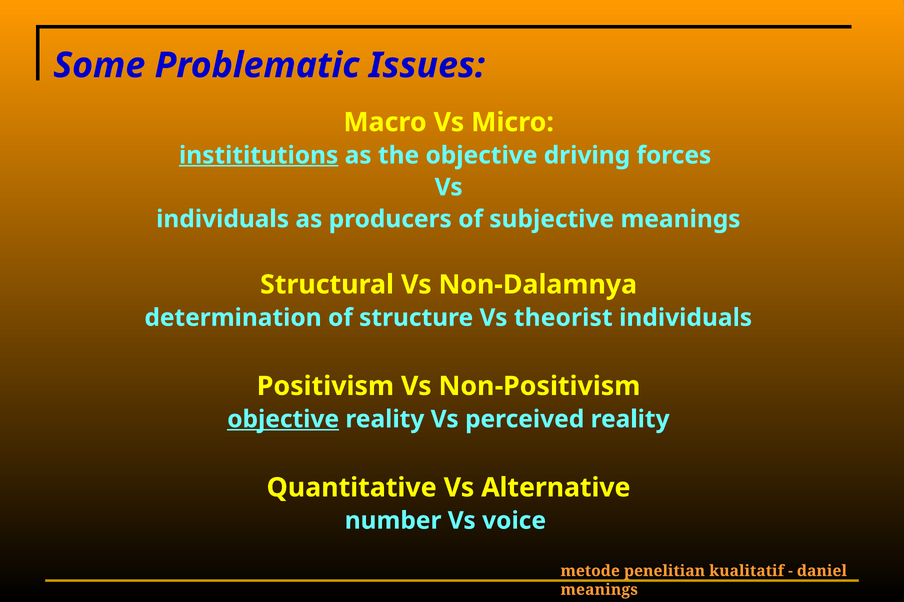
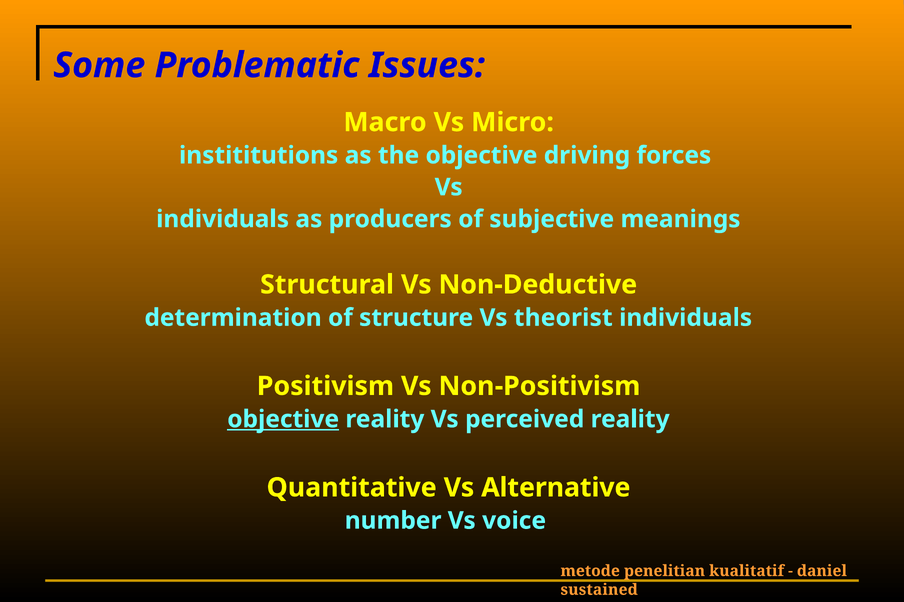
instititutions underline: present -> none (259, 156)
Non-Dalamnya: Non-Dalamnya -> Non-Deductive (538, 285)
meanings: meanings -> sustained (599, 590)
